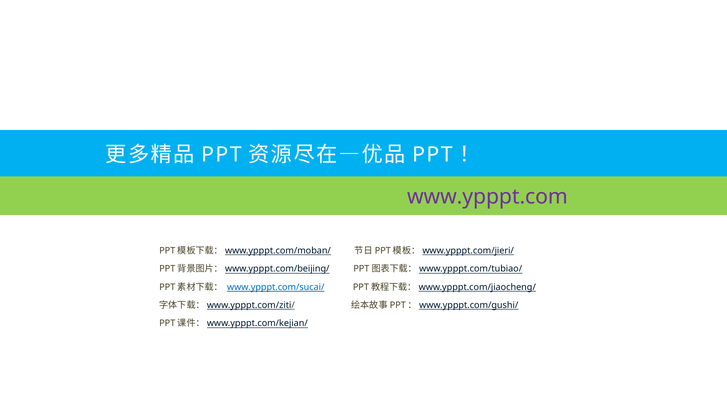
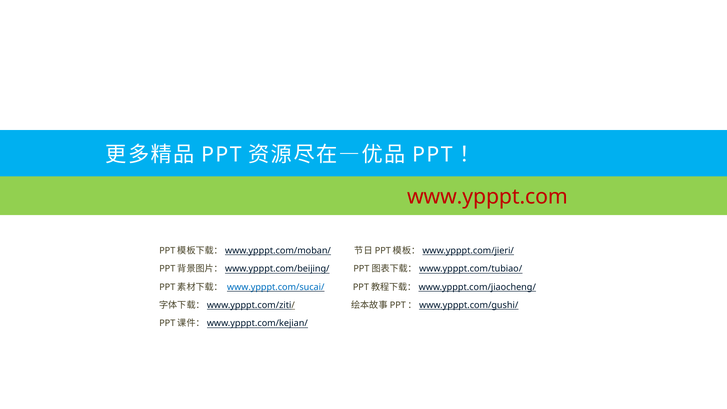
www.ypppt.com colour: purple -> red (487, 197)
